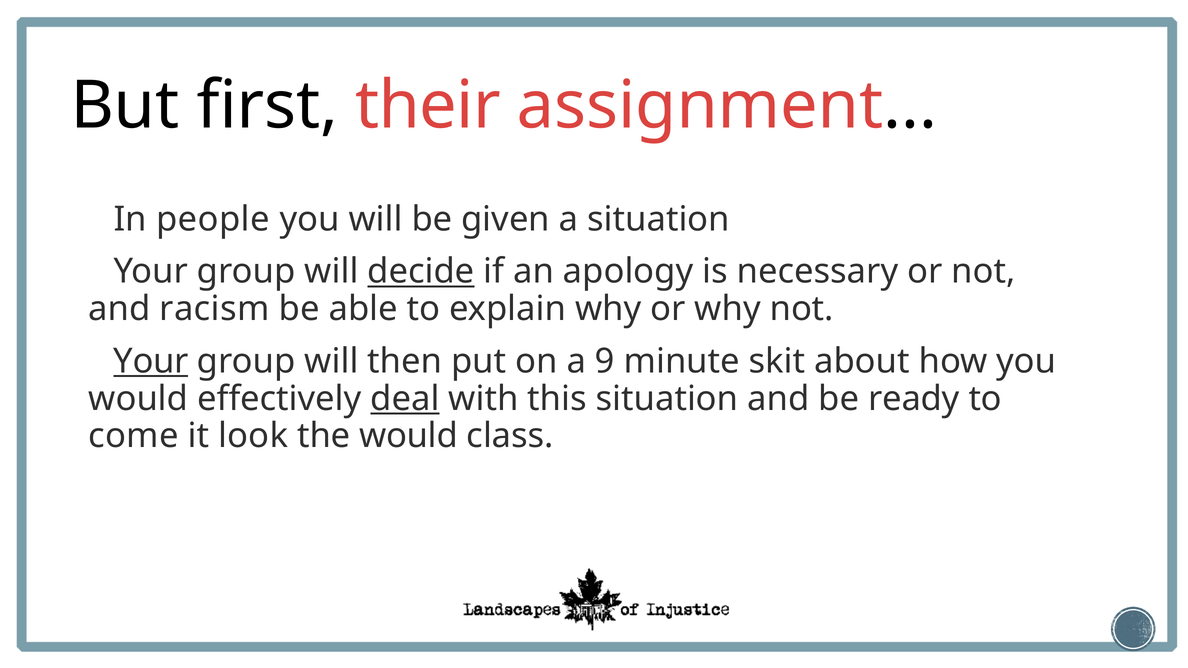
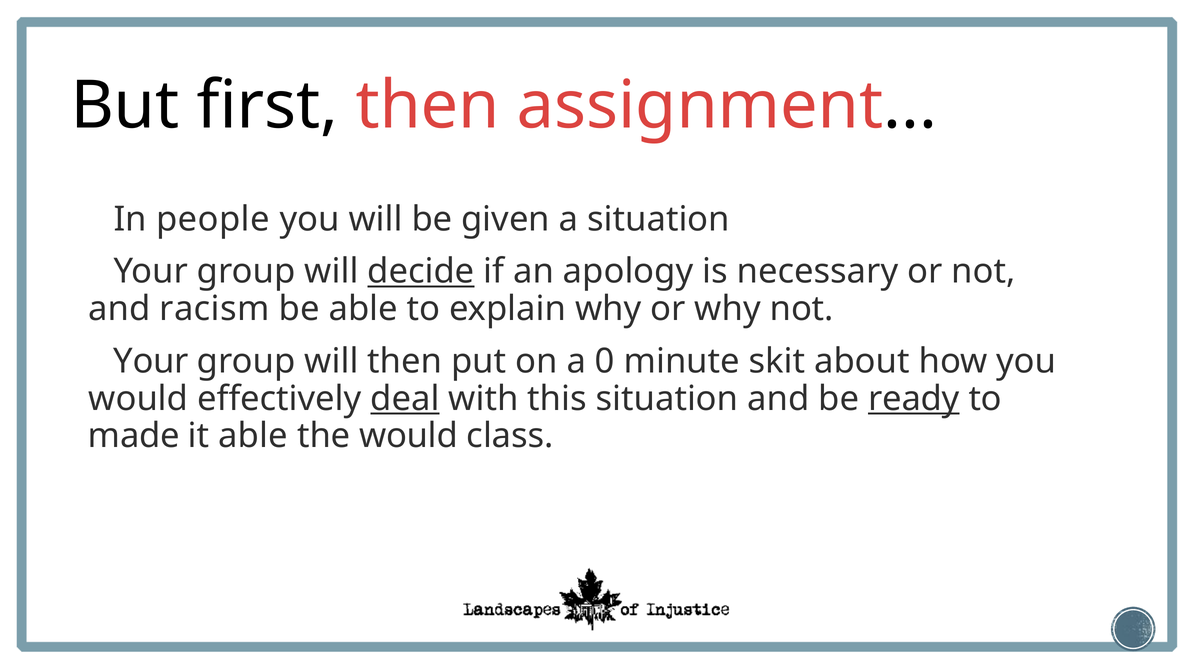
first their: their -> then (428, 106)
Your underline: present -> none (151, 361)
9: 9 -> 0 (605, 361)
ready underline: none -> present (914, 399)
come: come -> made (134, 436)
it look: look -> able (253, 436)
